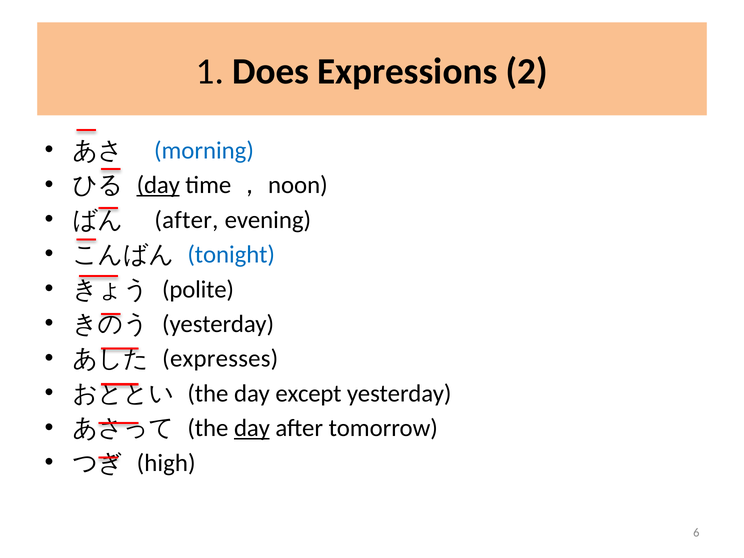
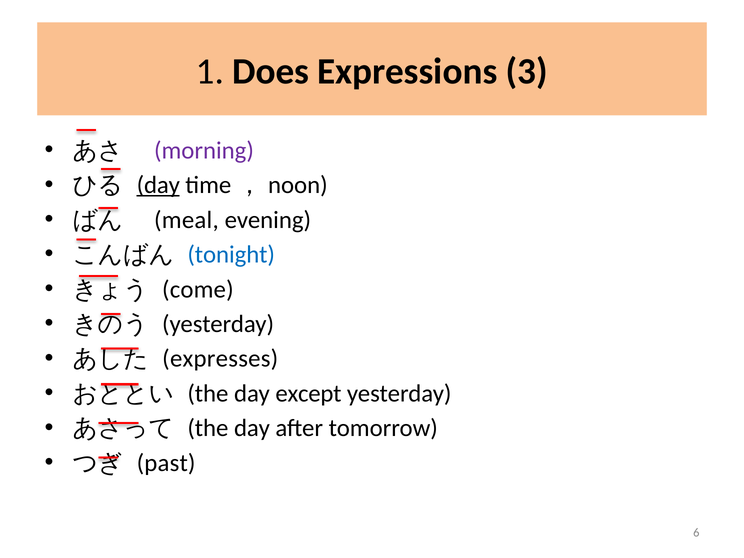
2: 2 -> 3 (527, 71)
morning colour: blue -> purple (204, 151)
after: after -> meal (186, 220)
polite: polite -> come (198, 289)
day underline: present -> none (252, 428)
high: high -> past (166, 463)
